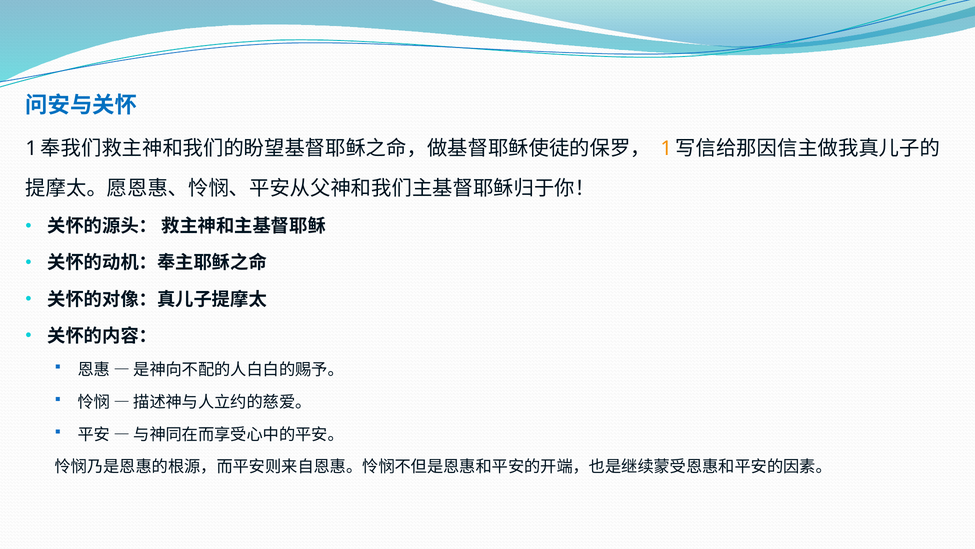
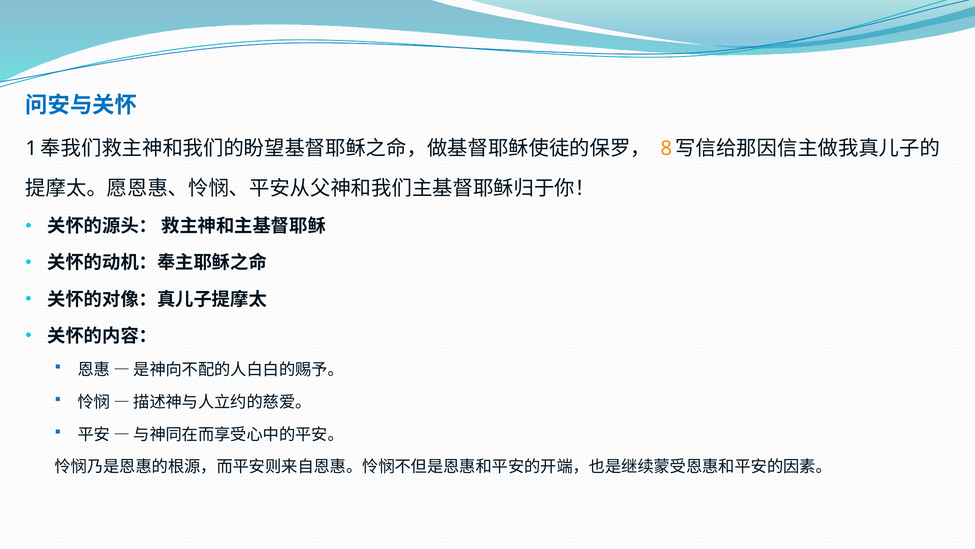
1: 1 -> 8 (666, 148)
